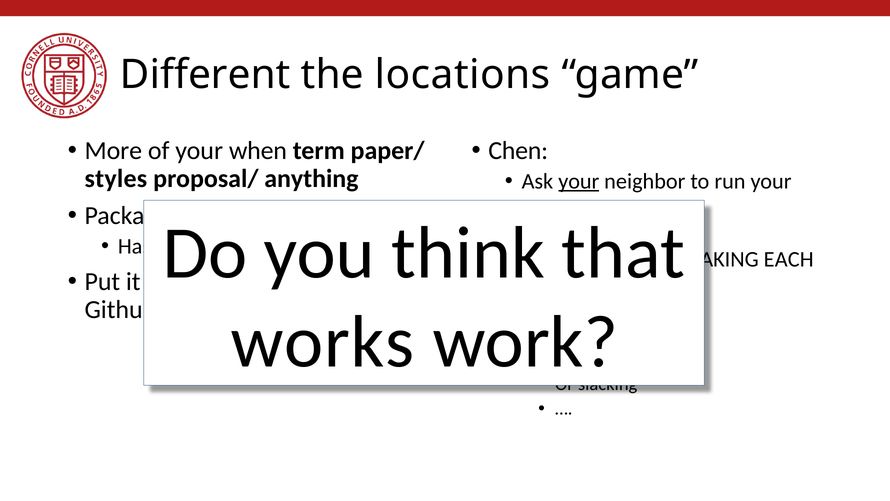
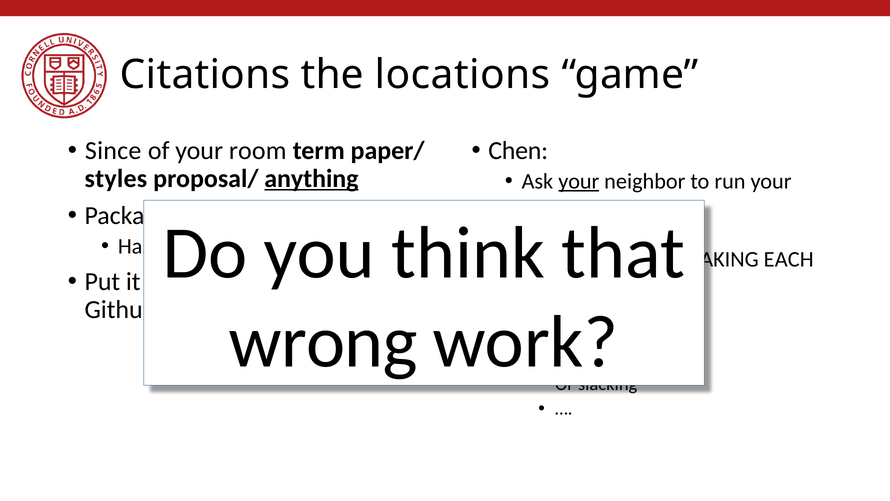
Different: Different -> Citations (205, 75)
More: More -> Since (113, 150)
when: when -> room (258, 150)
anything underline: none -> present (311, 178)
works: works -> wrong (323, 342)
